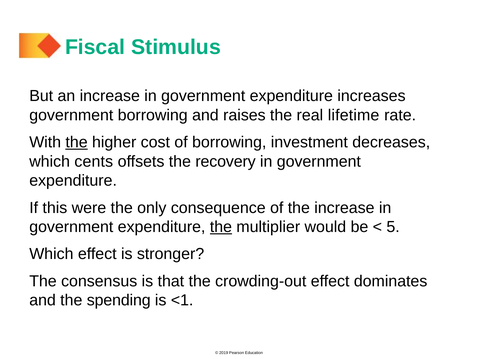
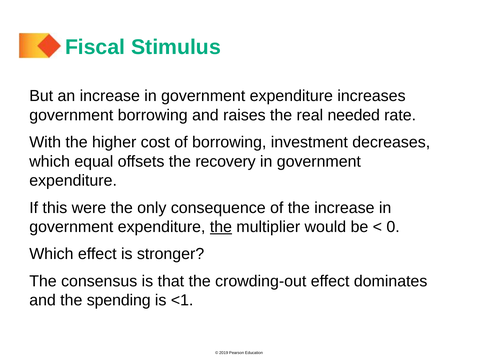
lifetime: lifetime -> needed (354, 115)
the underline: present -> none (77, 142)
cents: cents -> equal (94, 161)
5: 5 -> 0 (393, 227)
